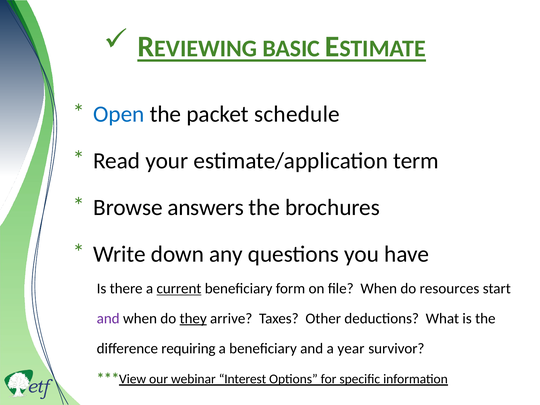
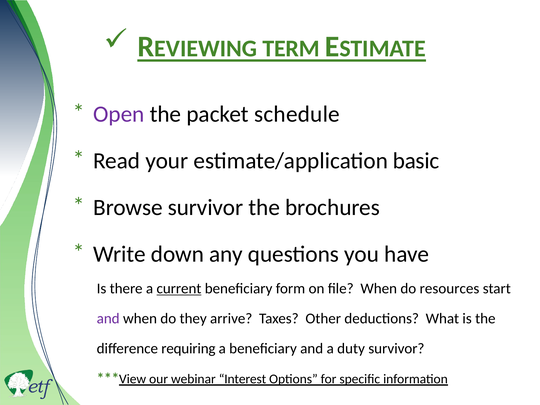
BASIC: BASIC -> TERM (291, 49)
Open colour: blue -> purple (119, 114)
term: term -> basic (416, 161)
Browse answers: answers -> survivor (206, 207)
they underline: present -> none (193, 318)
year: year -> duty (351, 348)
